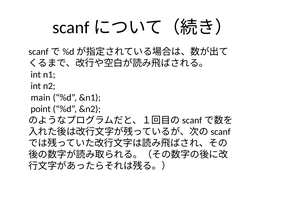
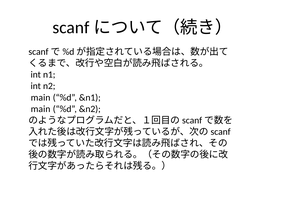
point: point -> main (41, 109)
